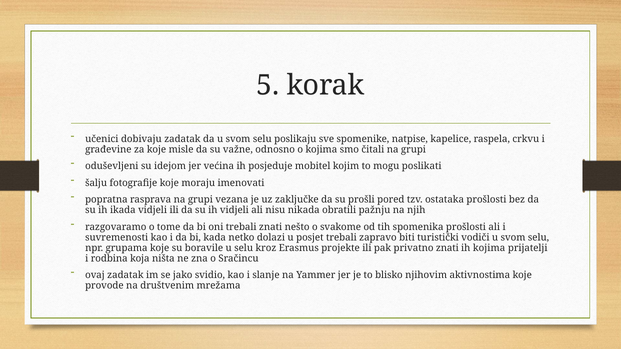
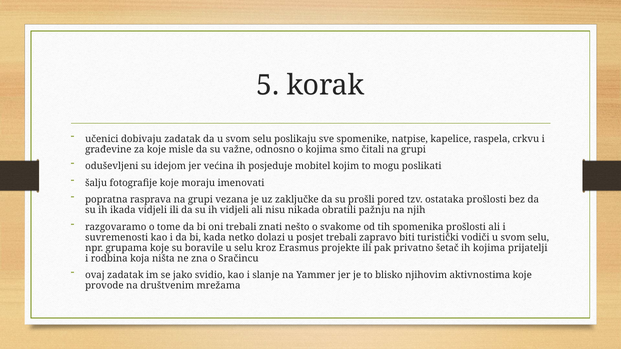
privatno znati: znati -> šetač (447, 248)
